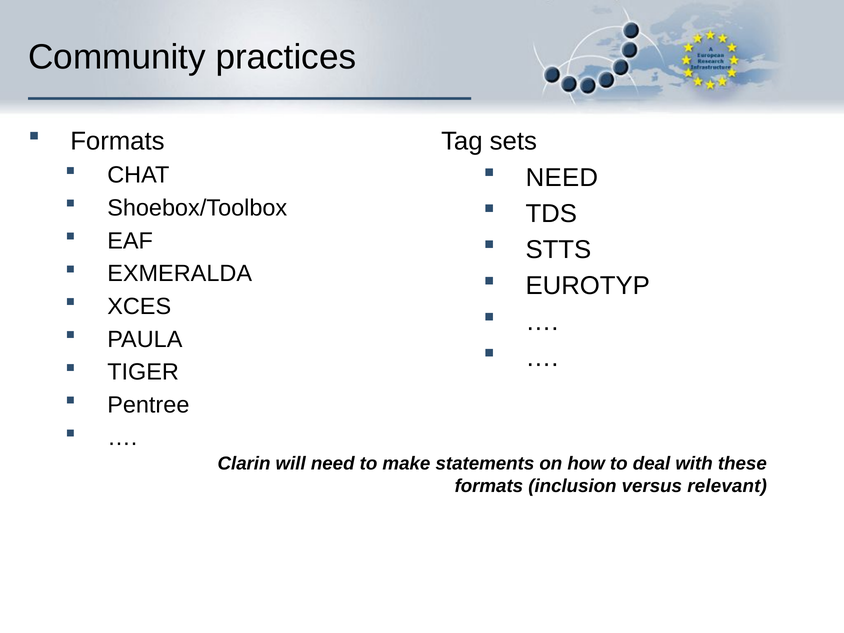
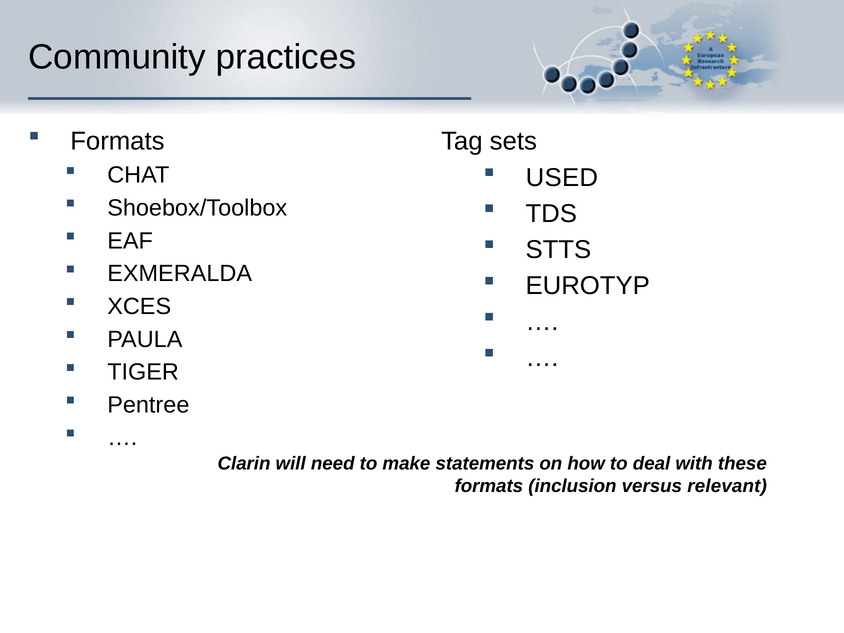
NEED: NEED -> USED (562, 178)
